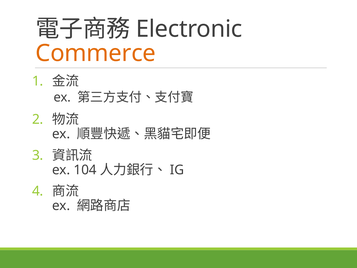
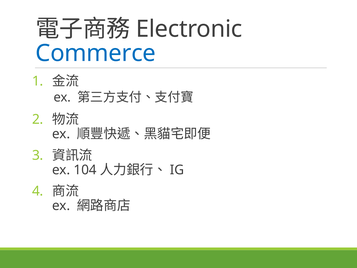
Commerce colour: orange -> blue (96, 53)
